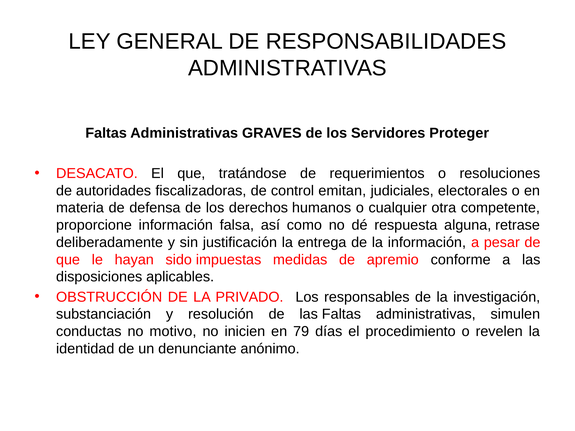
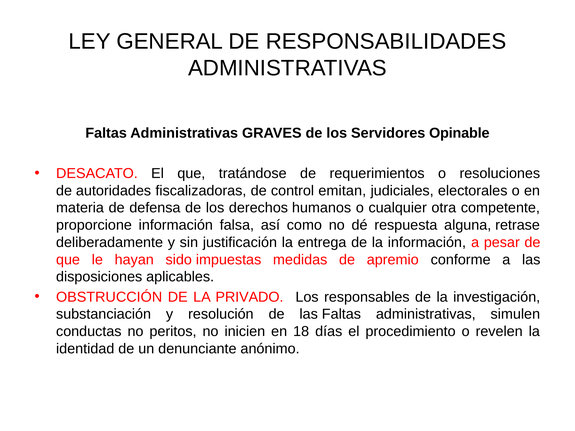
Proteger: Proteger -> Opinable (459, 133)
motivo: motivo -> peritos (173, 332)
79: 79 -> 18 (301, 332)
